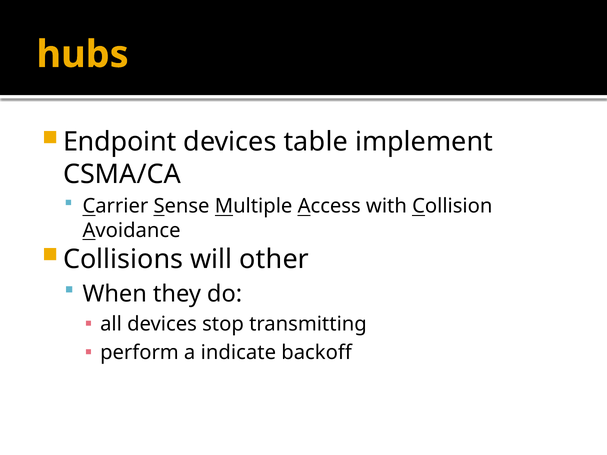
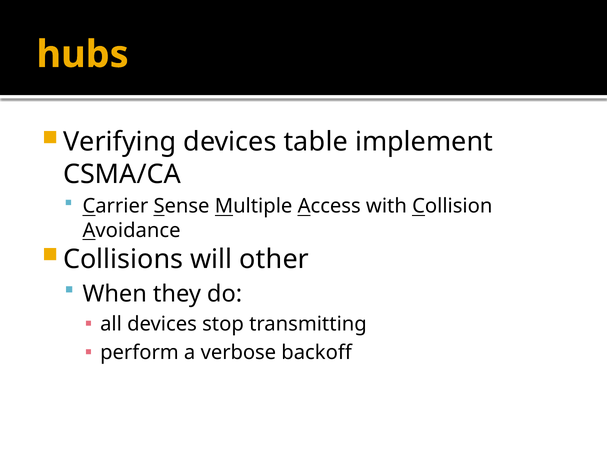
Endpoint: Endpoint -> Verifying (120, 142)
indicate: indicate -> verbose (238, 353)
